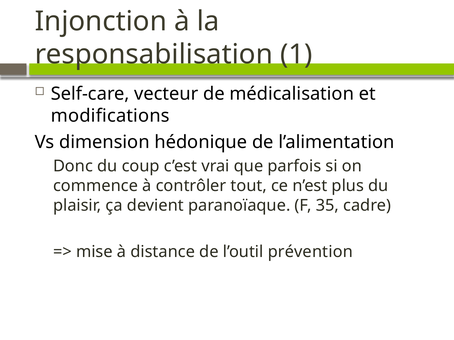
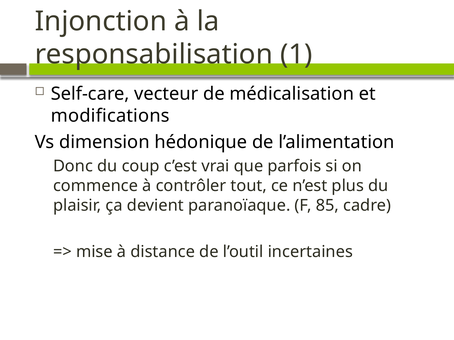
35: 35 -> 85 (327, 206)
prévention: prévention -> incertaines (310, 252)
